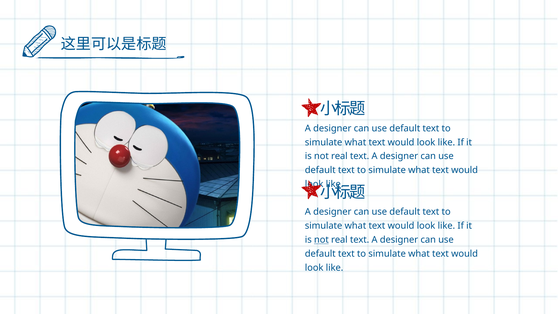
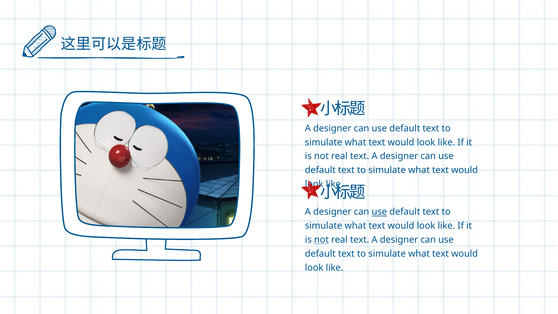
use underline: none -> present (379, 212)
